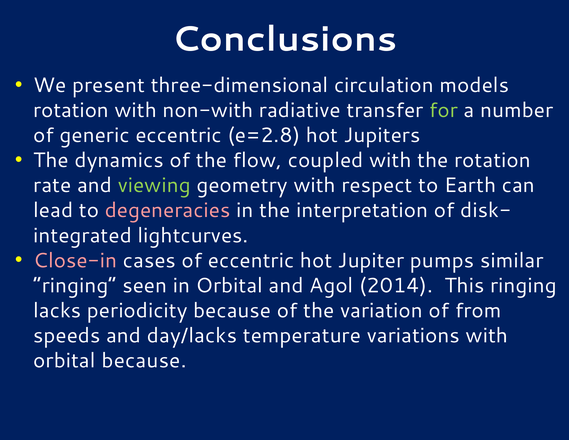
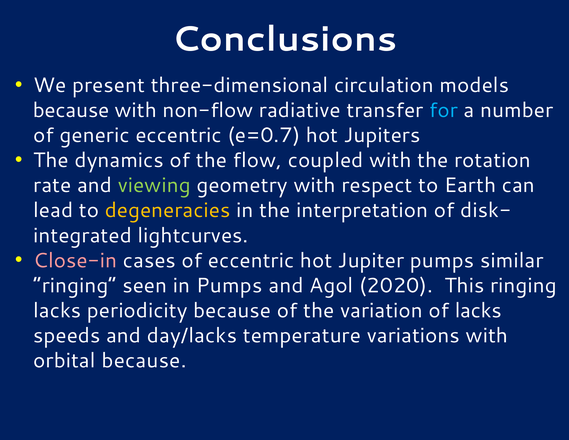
rotation: rotation -> because (71, 110)
non-with: non-with -> non-flow (208, 110)
for colour: light green -> light blue (444, 110)
e=2.8: e=2.8 -> e=0.7 (264, 135)
degeneracies colour: pink -> yellow (168, 210)
in Orbital: Orbital -> Pumps (229, 285)
2014: 2014 -> 2020 (396, 285)
of from: from -> lacks (478, 310)
